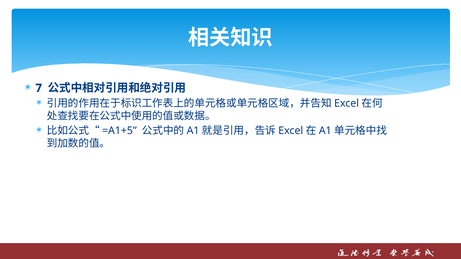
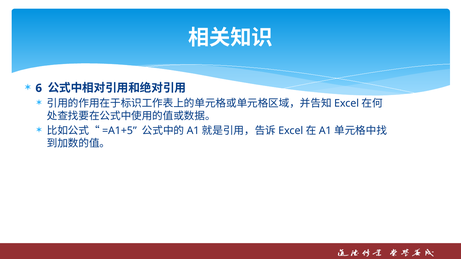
7: 7 -> 6 (39, 88)
